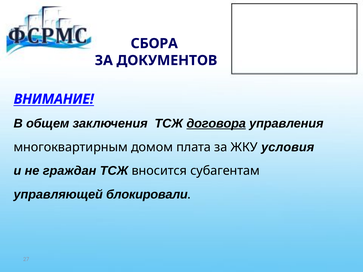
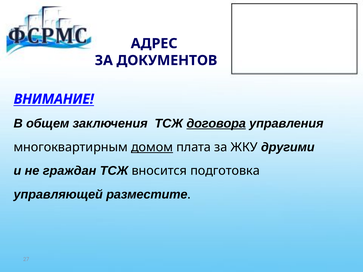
СБОРА: СБОРА -> АДРЕС (154, 44)
домом underline: none -> present (152, 147)
условия: условия -> другими (288, 147)
субагентам: субагентам -> подготовка (225, 171)
блокировали: блокировали -> разместите (147, 195)
